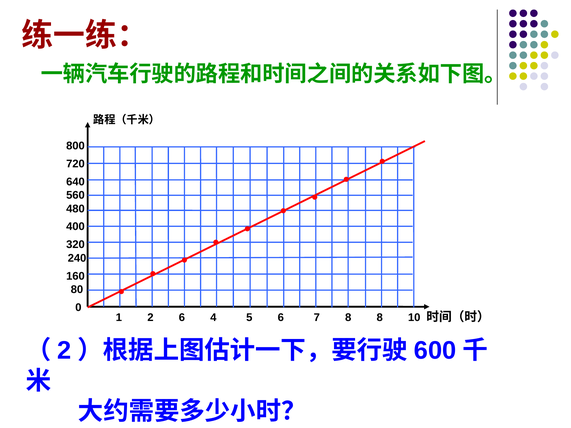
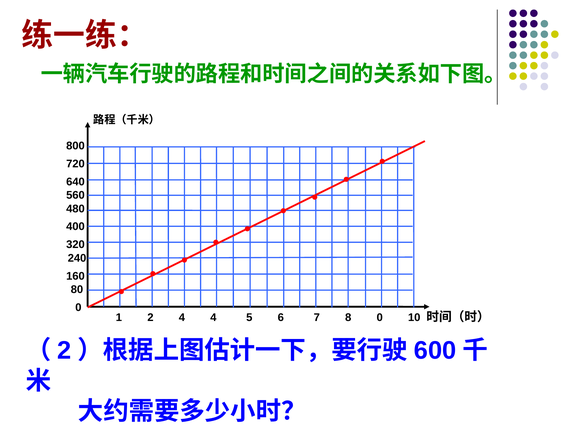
2 6: 6 -> 4 (182, 318)
8 8: 8 -> 0 (380, 318)
